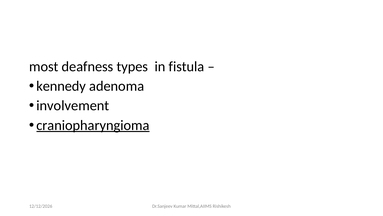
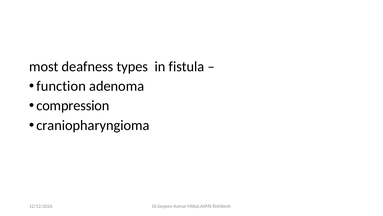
kennedy: kennedy -> function (61, 86)
involvement: involvement -> compression (73, 105)
craniopharyngioma underline: present -> none (93, 125)
